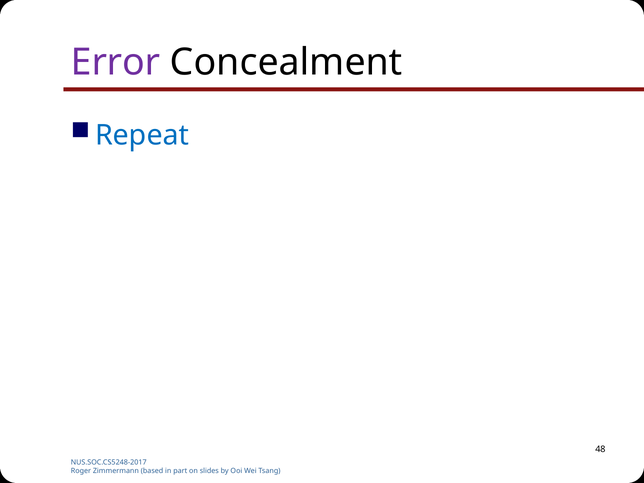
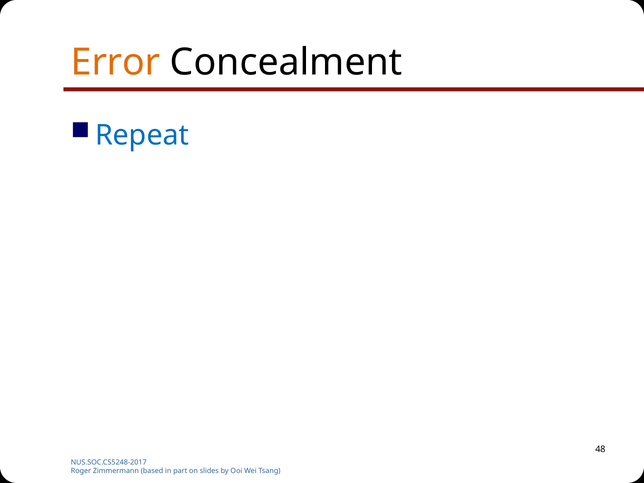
Error colour: purple -> orange (116, 62)
